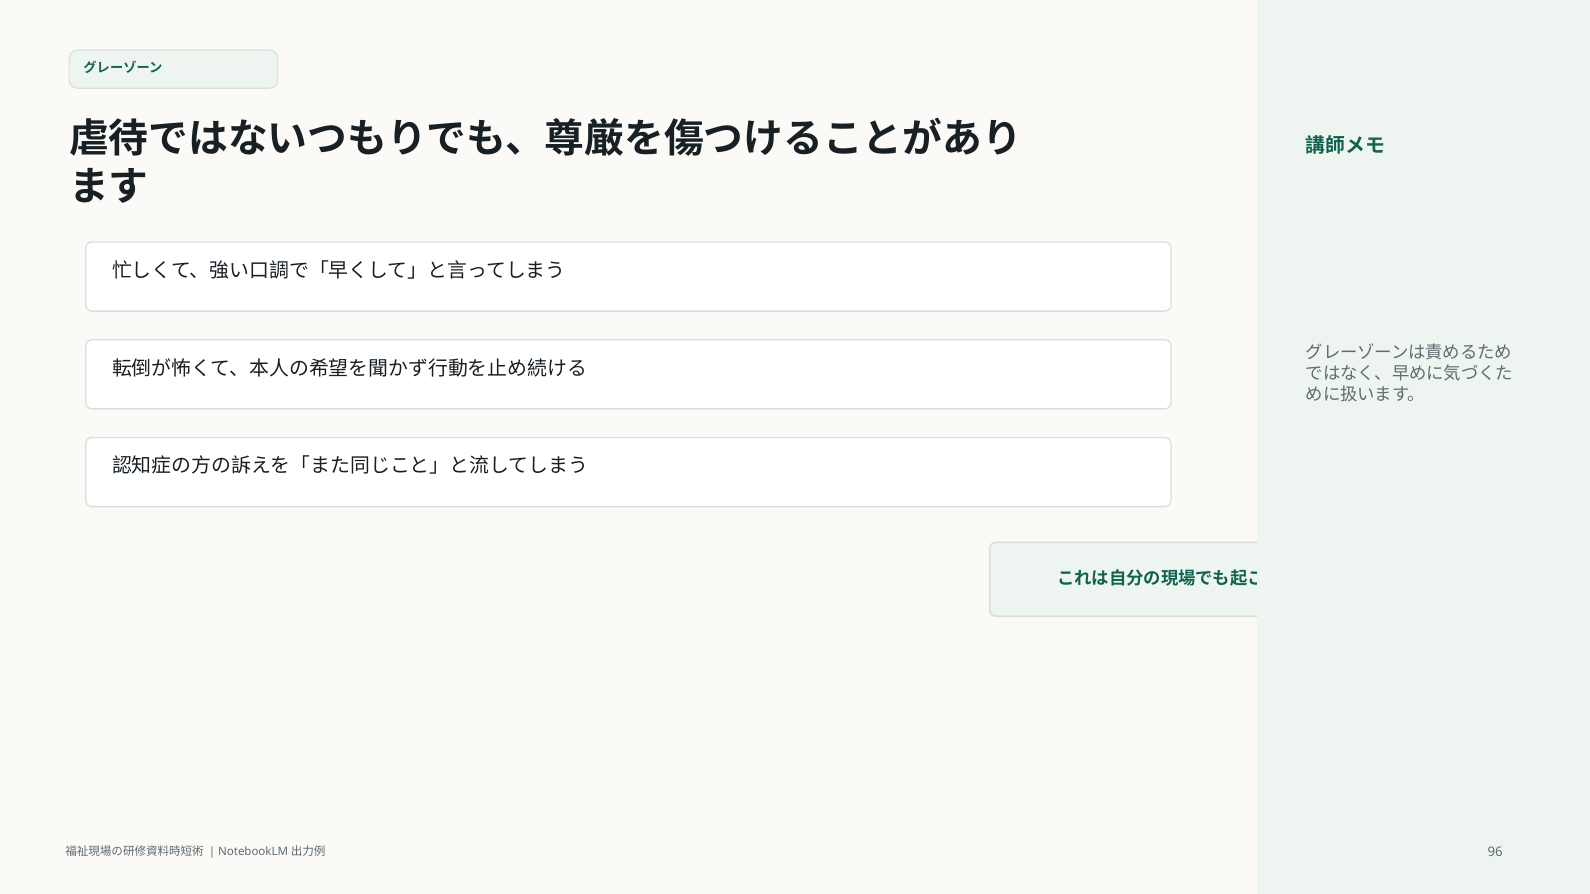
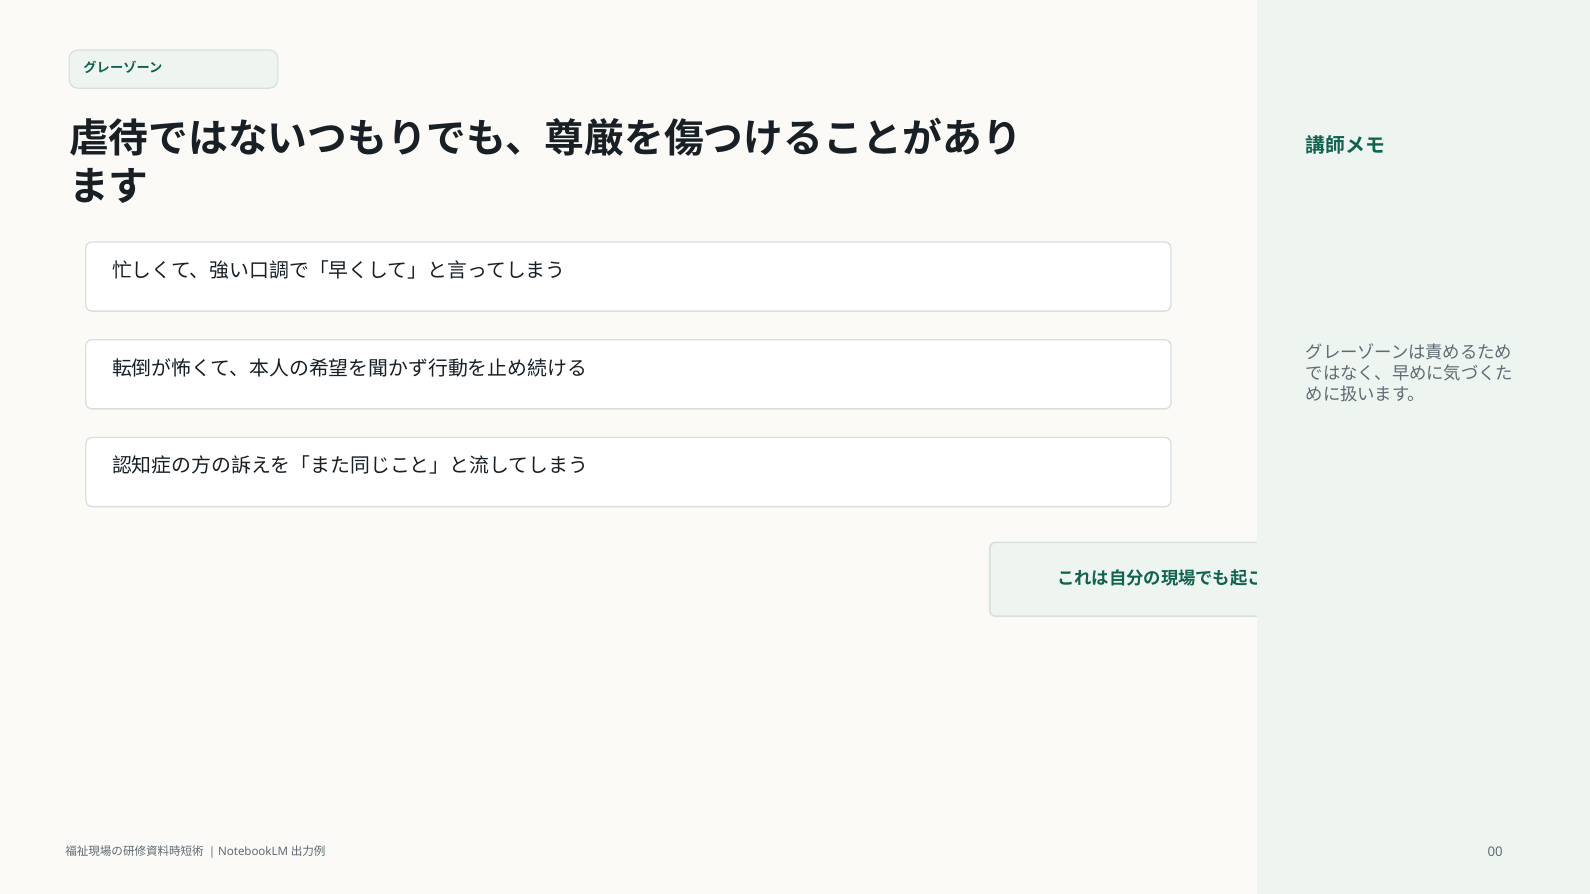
96: 96 -> 00 (1495, 852)
